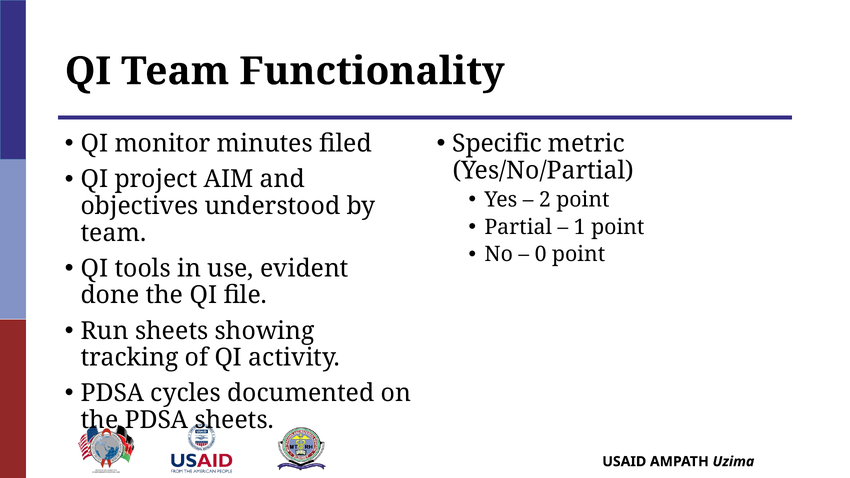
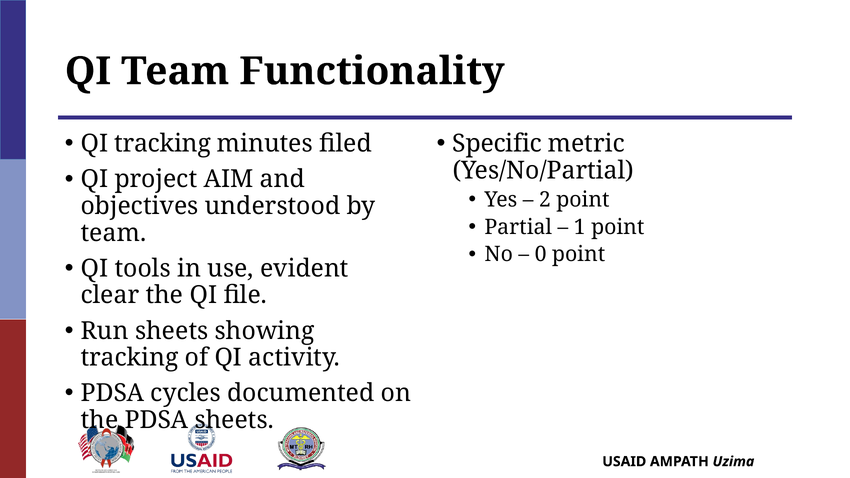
QI monitor: monitor -> tracking (163, 144)
done: done -> clear (110, 295)
